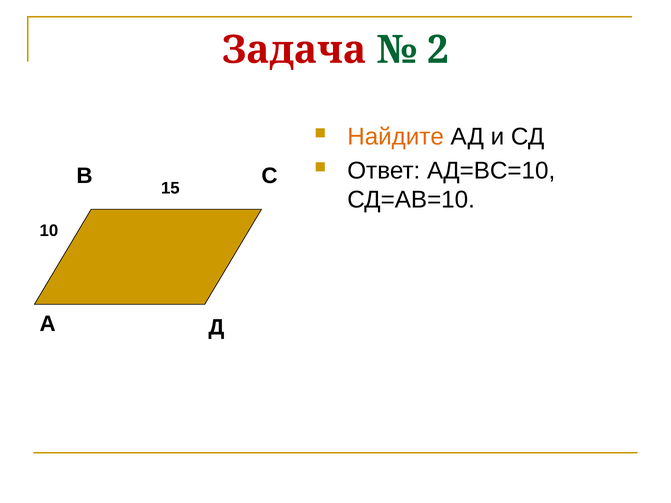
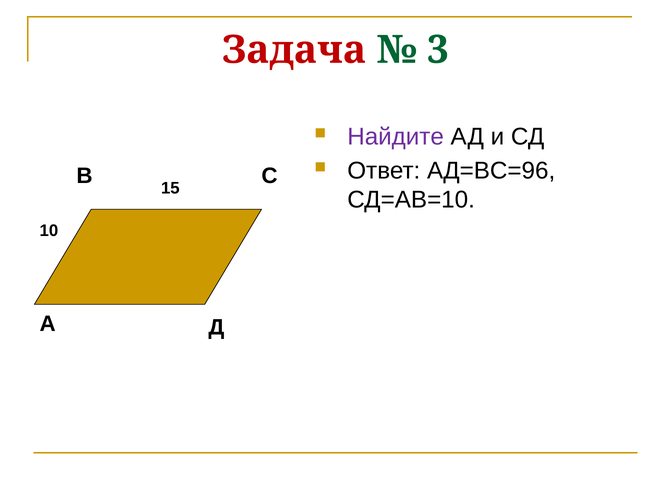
2: 2 -> 3 (438, 50)
Найдите colour: orange -> purple (396, 137)
АД=ВС=10: АД=ВС=10 -> АД=ВС=96 (491, 171)
